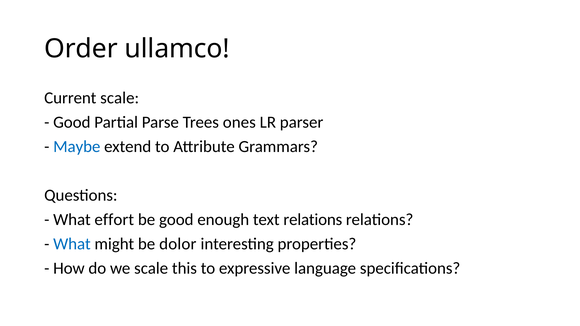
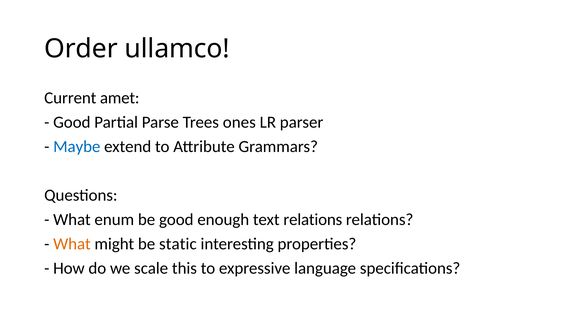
Current scale: scale -> amet (120, 98)
effort: effort -> enum (114, 220)
What colour: blue -> orange (72, 244)
dolor: dolor -> static (178, 244)
